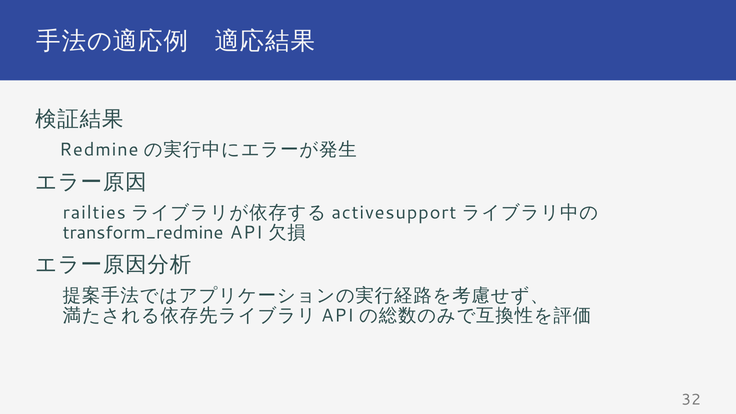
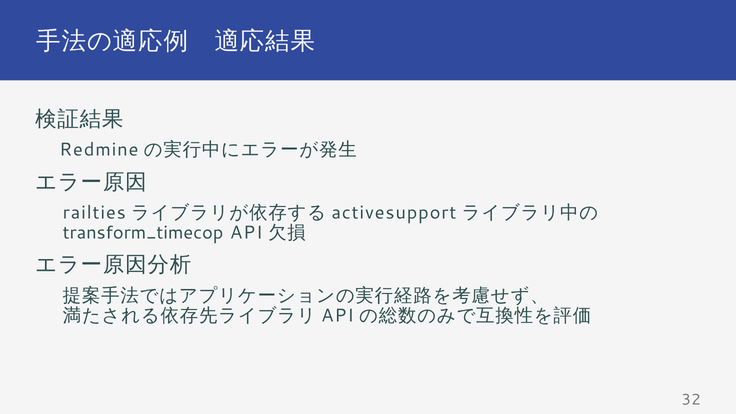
transform_redmine: transform_redmine -> transform_timecop (143, 233)
